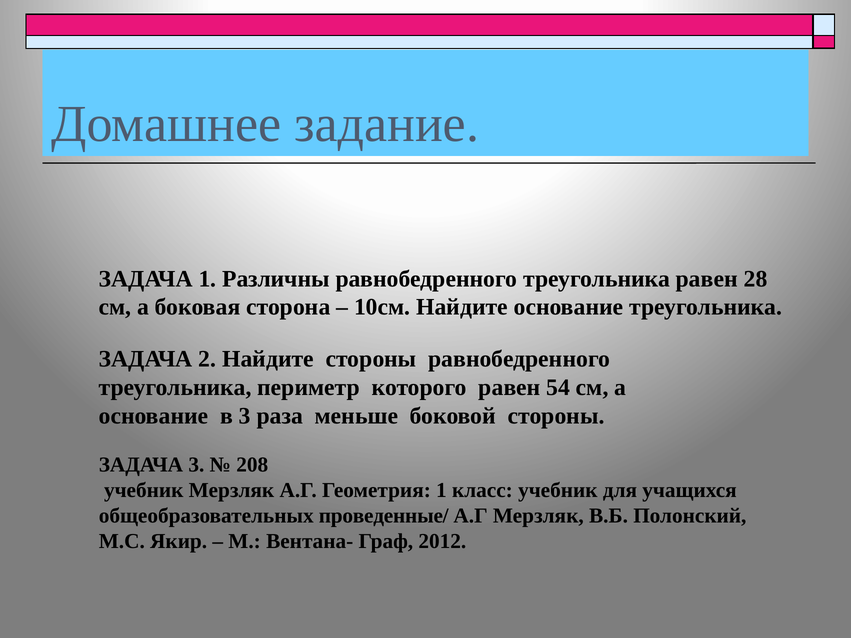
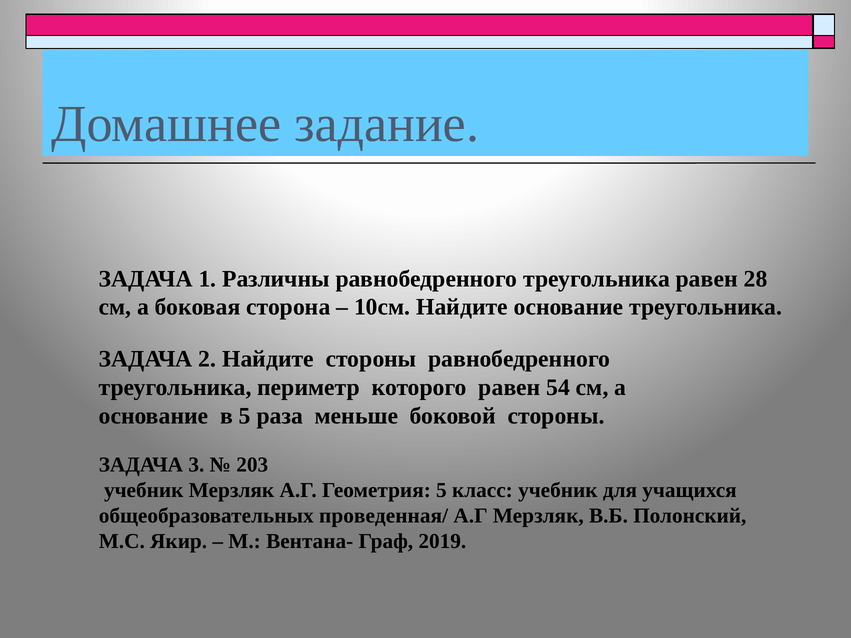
в 3: 3 -> 5 (245, 416)
208: 208 -> 203 (252, 465)
Геометрия 1: 1 -> 5 (441, 490)
проведенные/: проведенные/ -> проведенная/ (384, 516)
2012: 2012 -> 2019 (442, 541)
